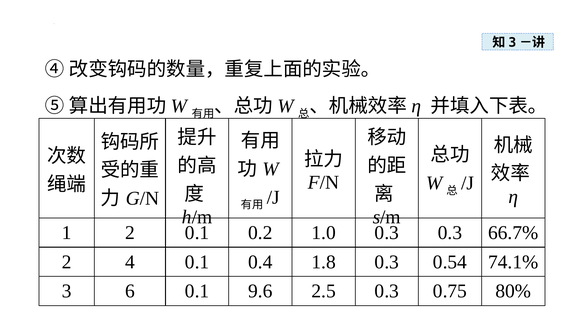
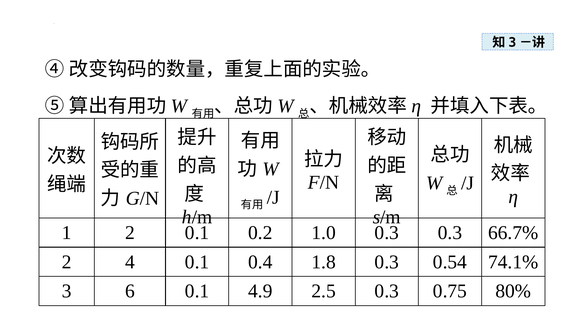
9.6: 9.6 -> 4.9 (260, 291)
